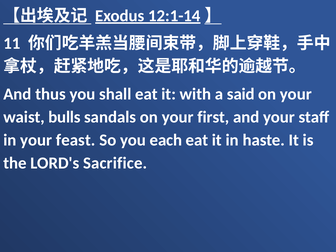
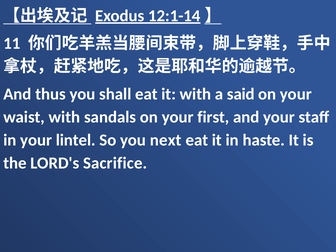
waist bulls: bulls -> with (64, 117)
feast: feast -> lintel (76, 140)
each: each -> next (166, 140)
